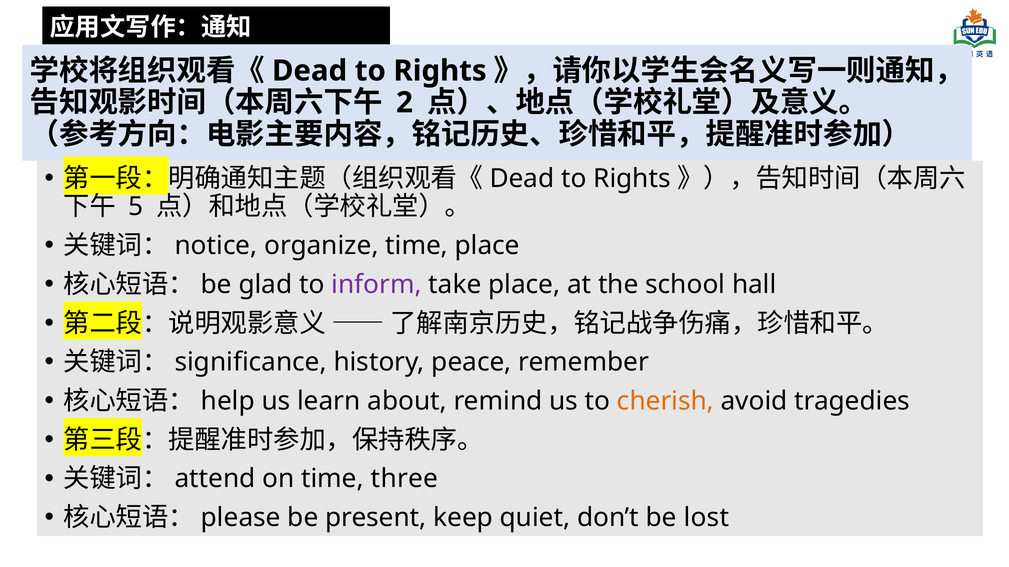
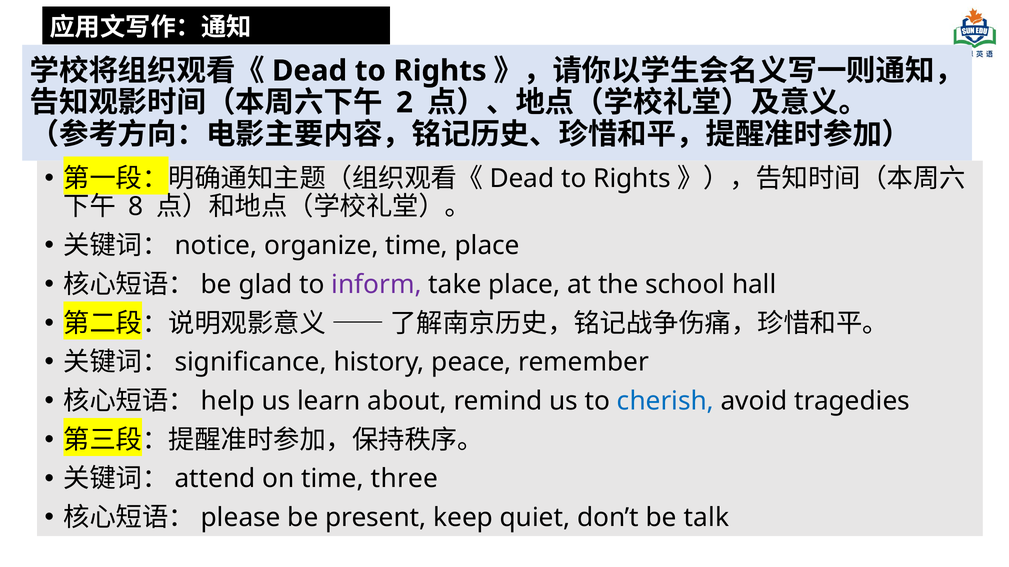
5: 5 -> 8 (136, 207)
cherish colour: orange -> blue (665, 401)
lost: lost -> talk (706, 518)
